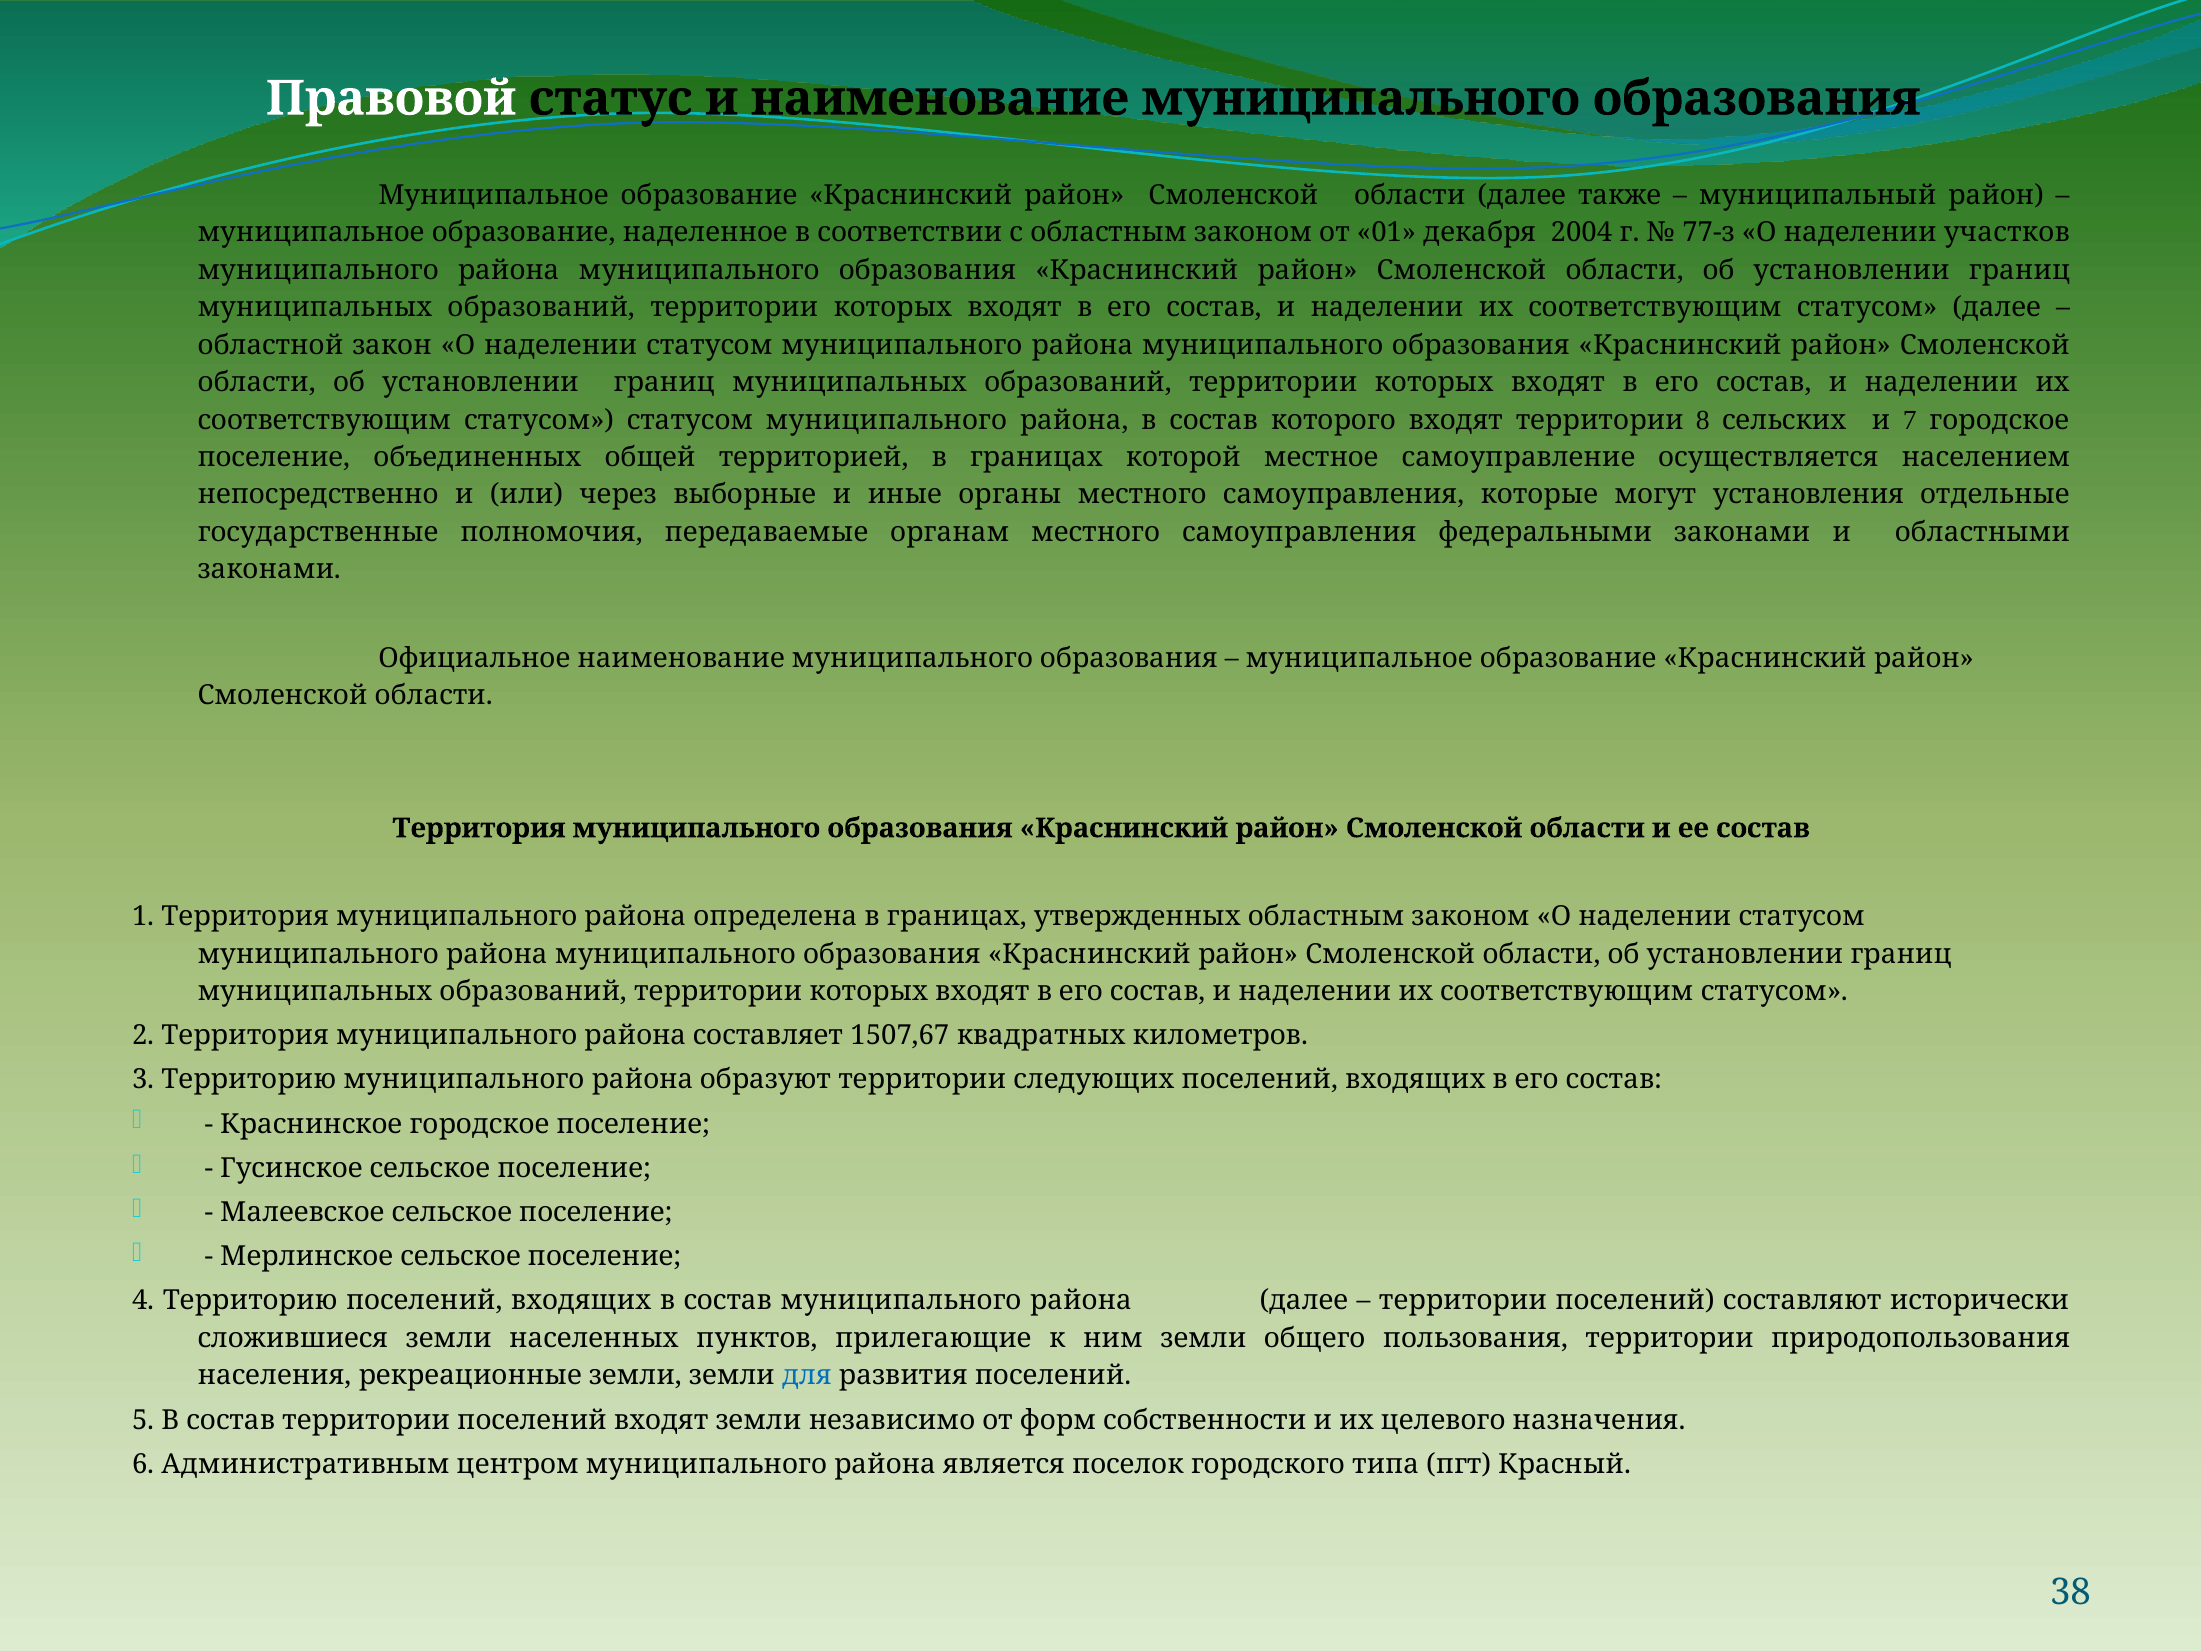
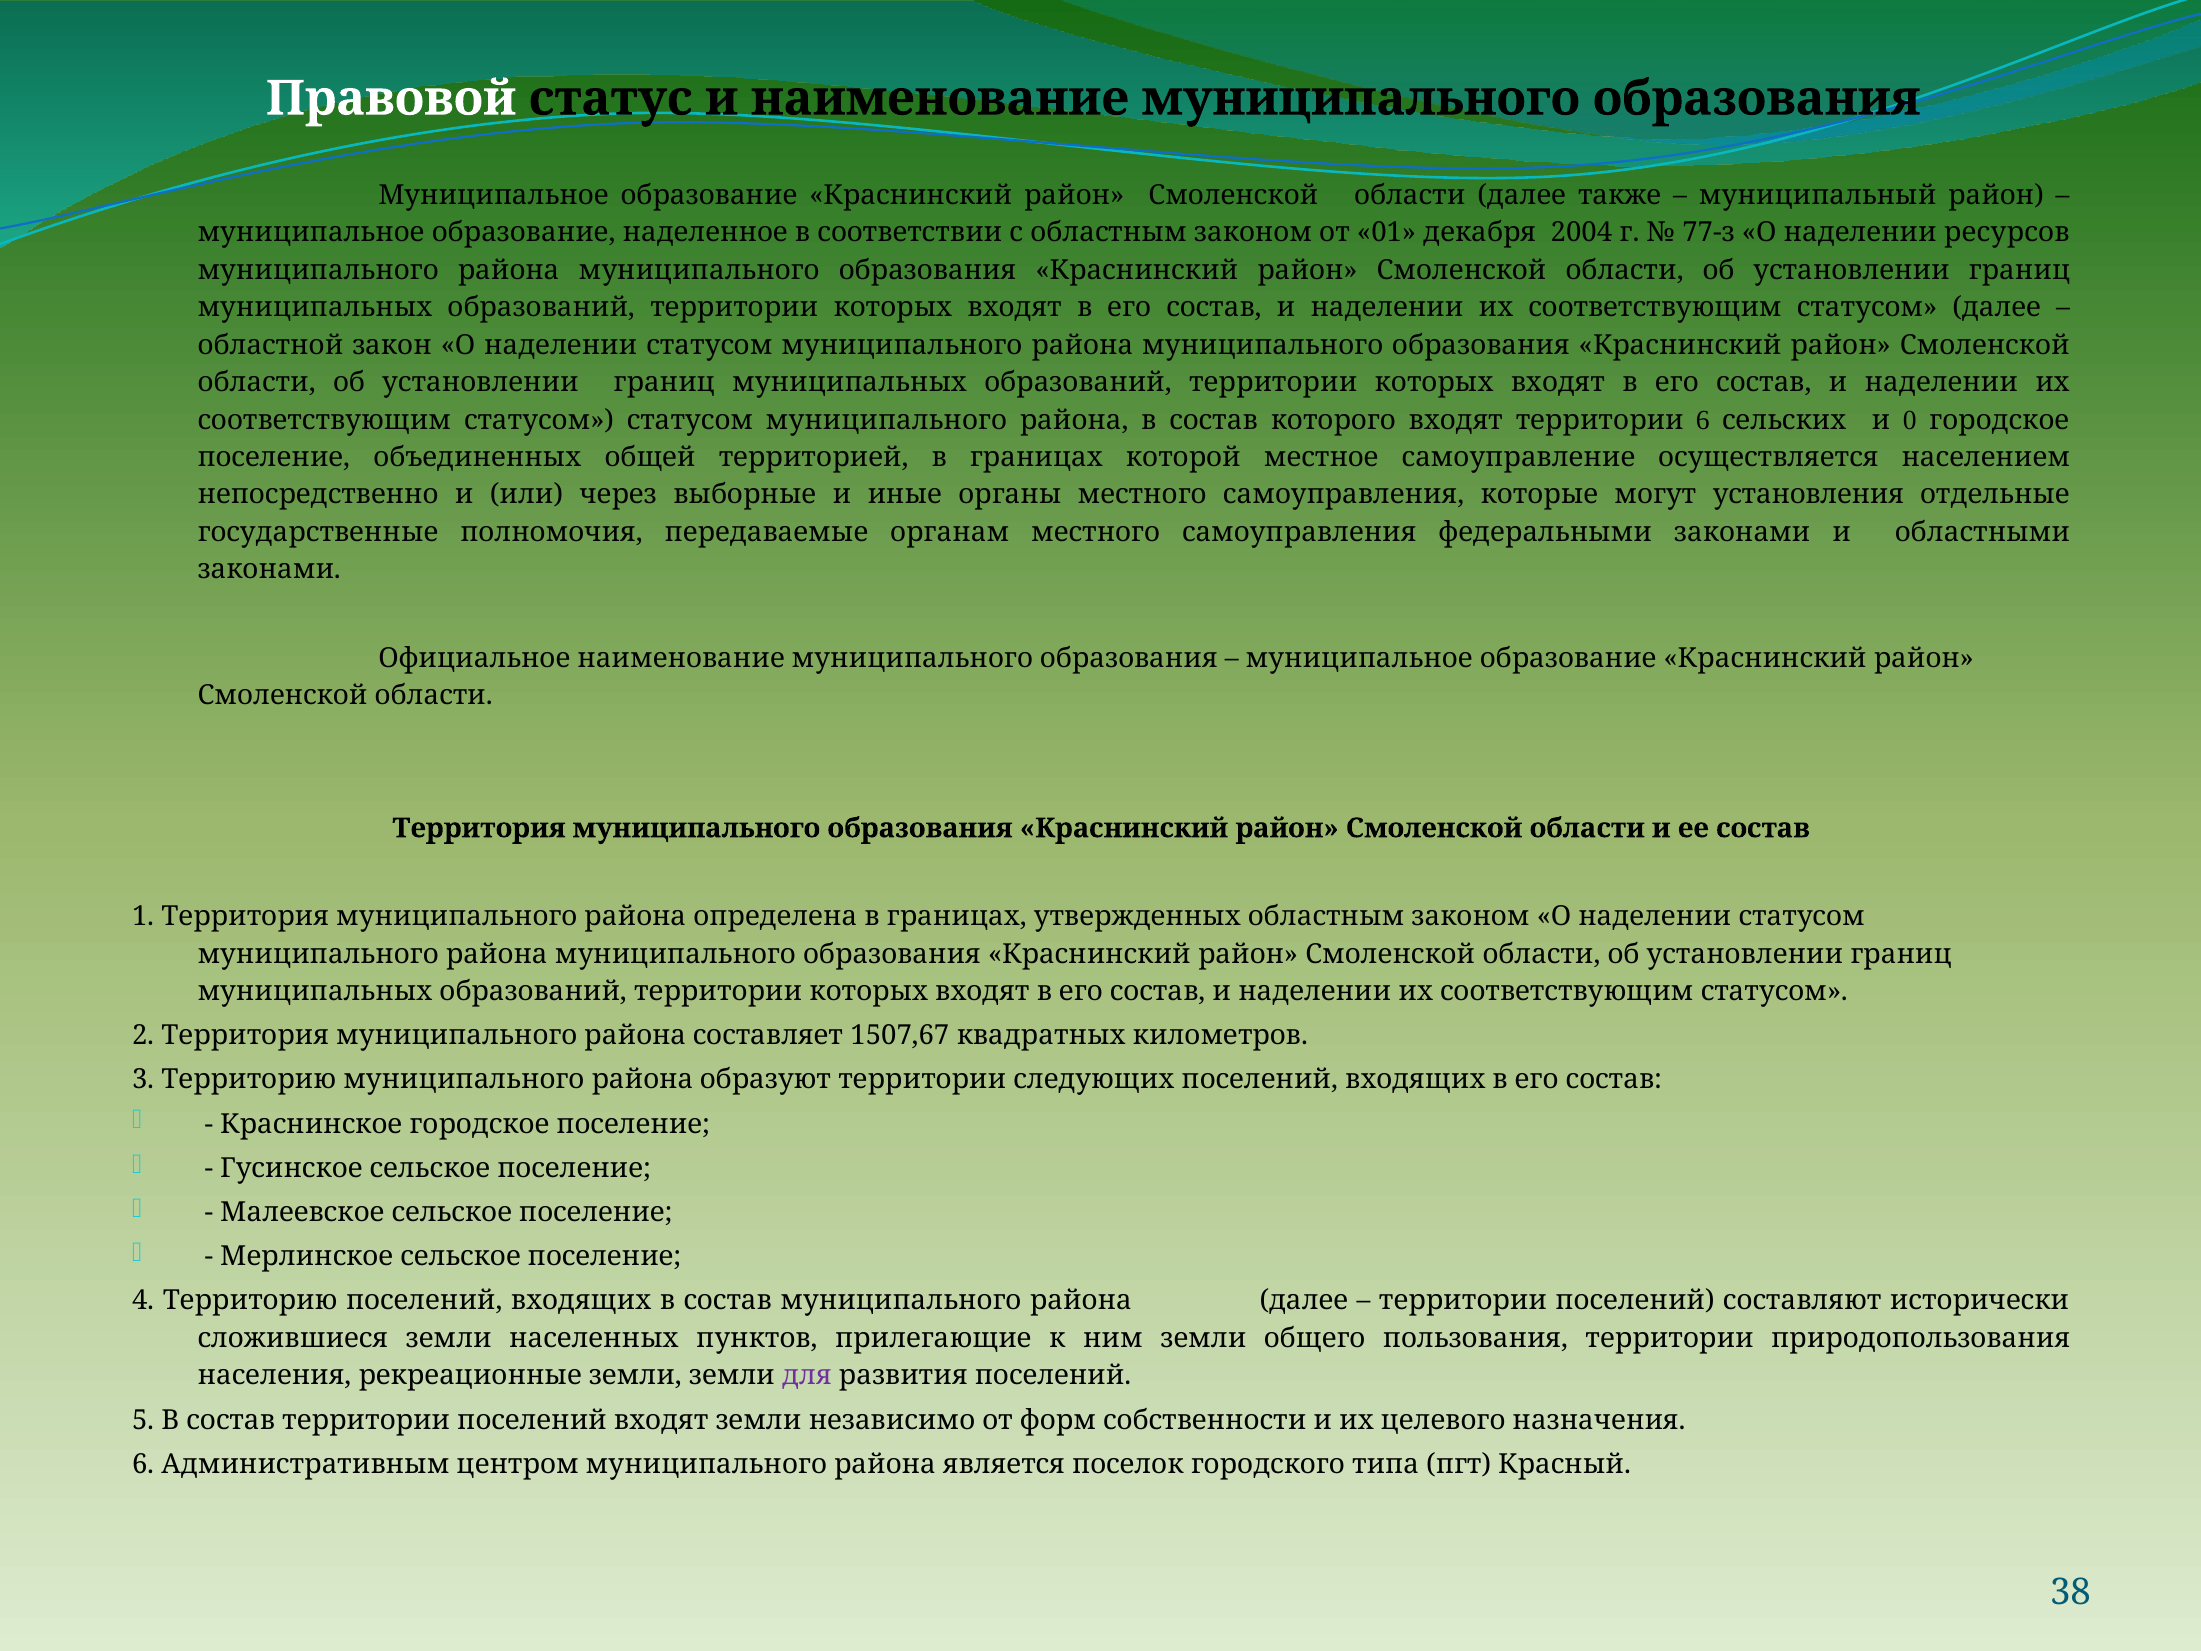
участков: участков -> ресурсов (2007, 233)
территории 8: 8 -> 6 (1703, 420)
7: 7 -> 0 (1910, 420)
для colour: blue -> purple (807, 1376)
